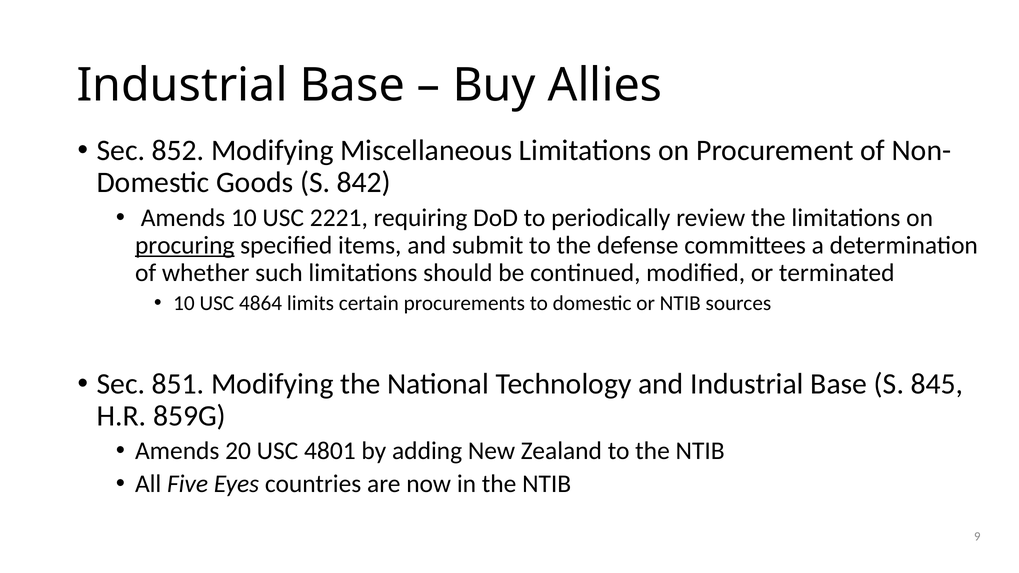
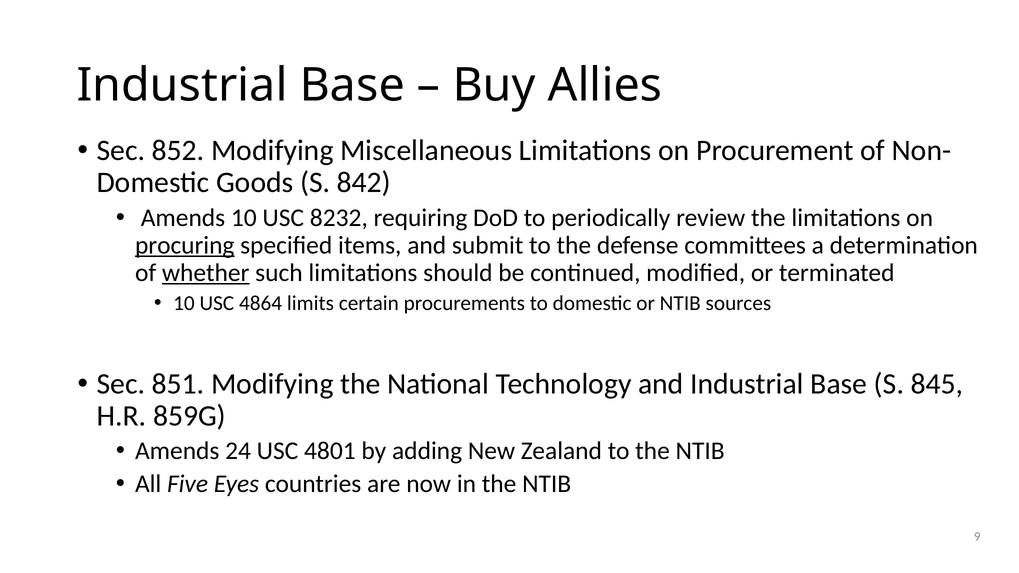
2221: 2221 -> 8232 (339, 218)
whether underline: none -> present (206, 273)
20: 20 -> 24 (238, 451)
